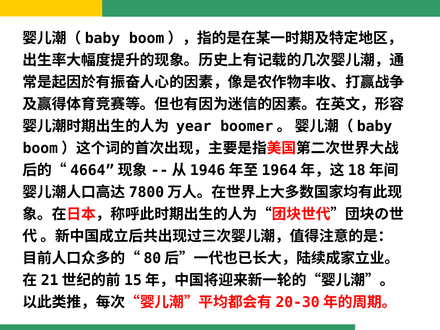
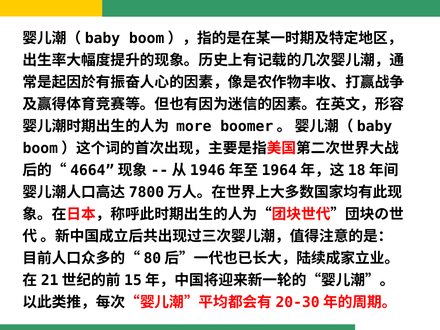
year: year -> more (194, 126)
